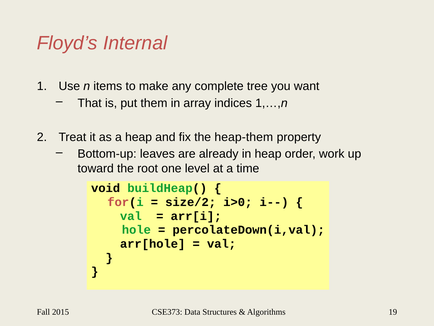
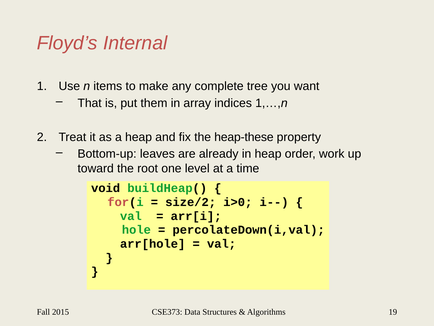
heap-them: heap-them -> heap-these (244, 137)
